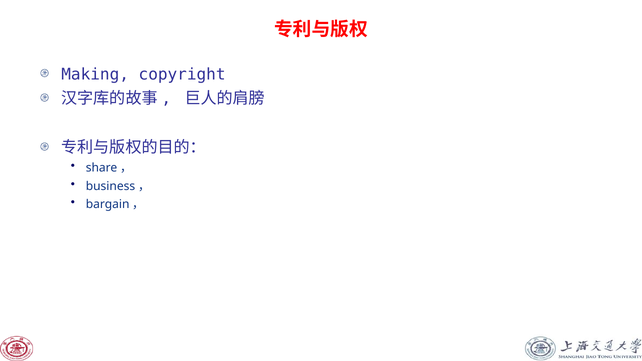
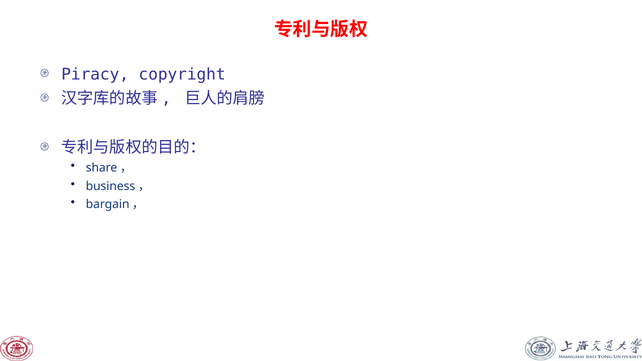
Making: Making -> Piracy (95, 74)
